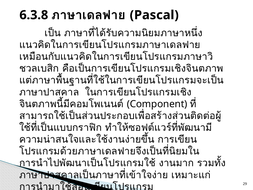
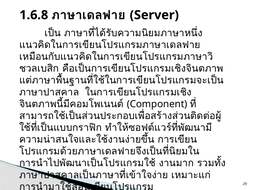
6.3.8: 6.3.8 -> 1.6.8 (34, 15)
Pascal: Pascal -> Server (154, 15)
